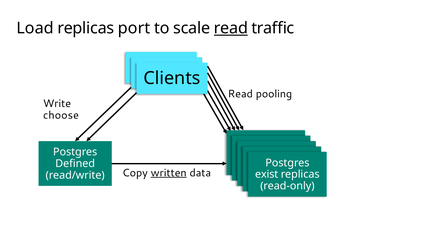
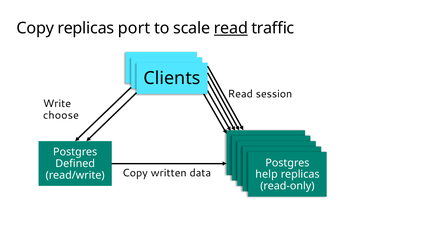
Load: Load -> Copy (35, 28)
pooling: pooling -> session (274, 94)
written underline: present -> none (169, 173)
exist: exist -> help (267, 174)
